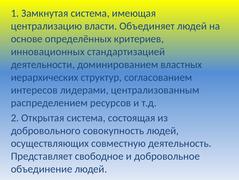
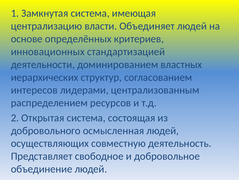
совокупность: совокупность -> осмысленная (113, 130)
